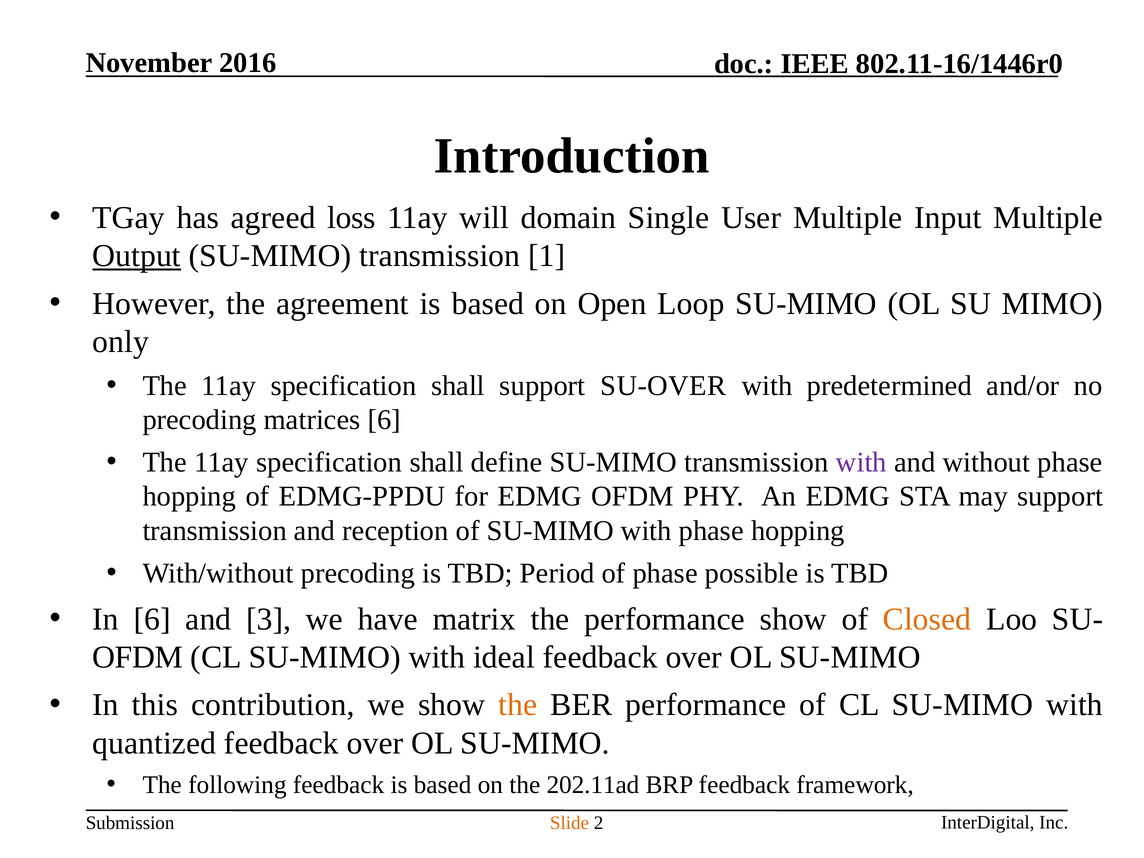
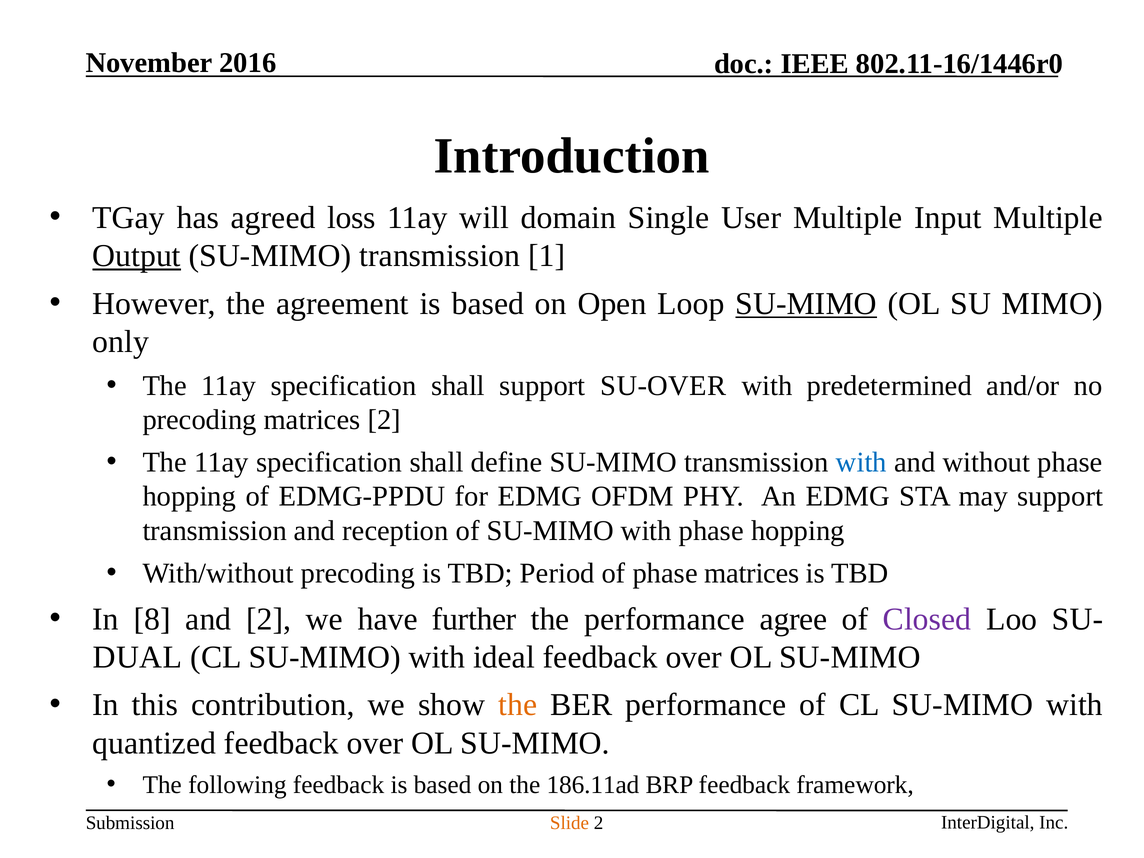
SU-MIMO underline: none -> present (806, 304)
matrices 6: 6 -> 2 (384, 420)
with colour: purple -> blue (861, 462)
phase possible: possible -> matrices (752, 573)
In 6: 6 -> 8 (152, 619)
and 3: 3 -> 2 (269, 619)
matrix: matrix -> further (474, 619)
performance show: show -> agree (794, 619)
Closed colour: orange -> purple (927, 619)
OFDM: OFDM -> DUAL (137, 657)
202.11ad: 202.11ad -> 186.11ad (593, 785)
